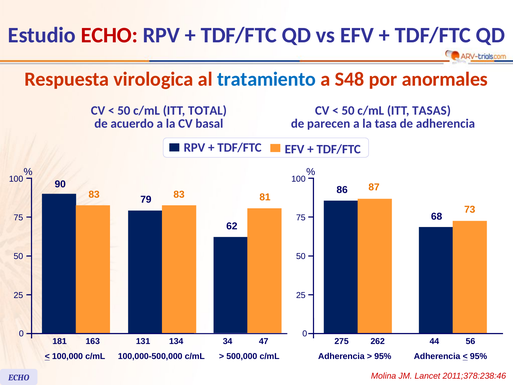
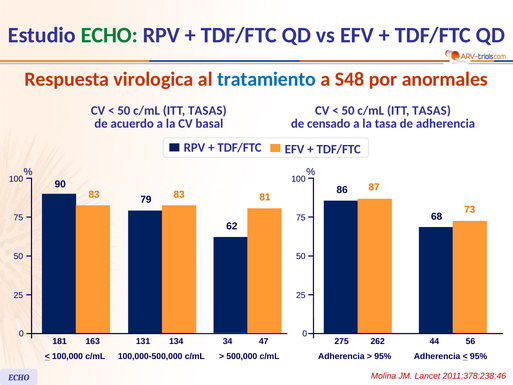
ECHO colour: red -> green (109, 35)
TOTAL: TOTAL -> TASAS (207, 111)
parecen: parecen -> censado (329, 124)
